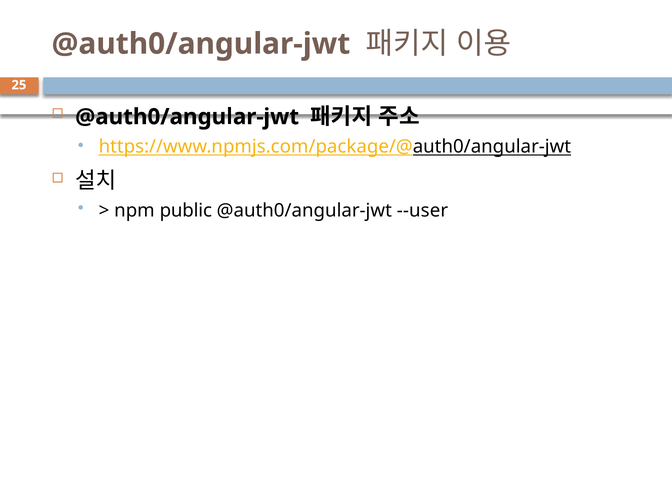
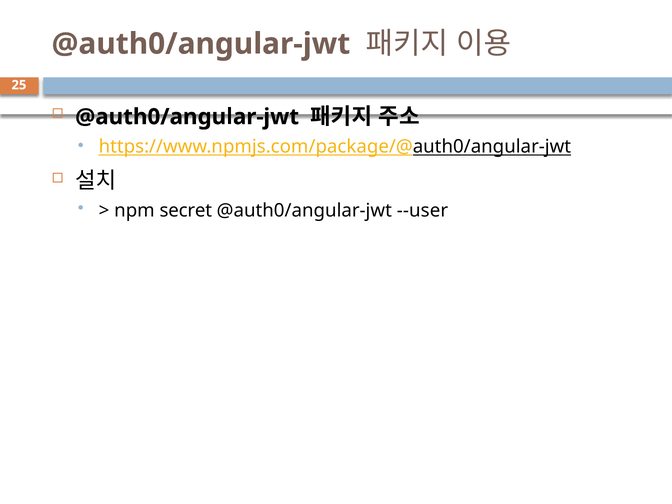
public: public -> secret (186, 210)
